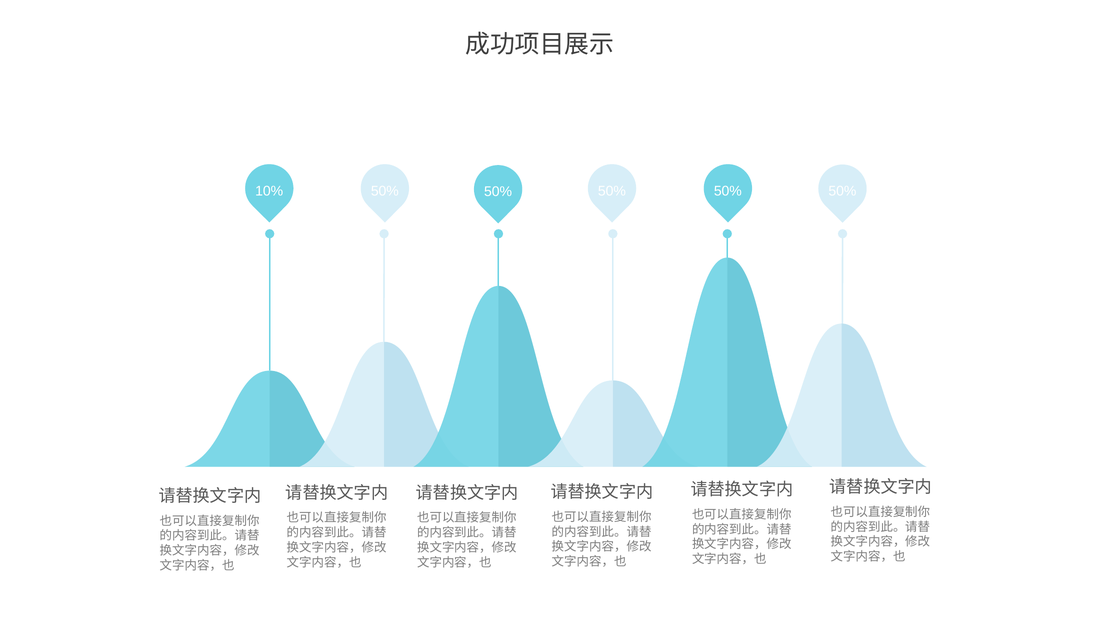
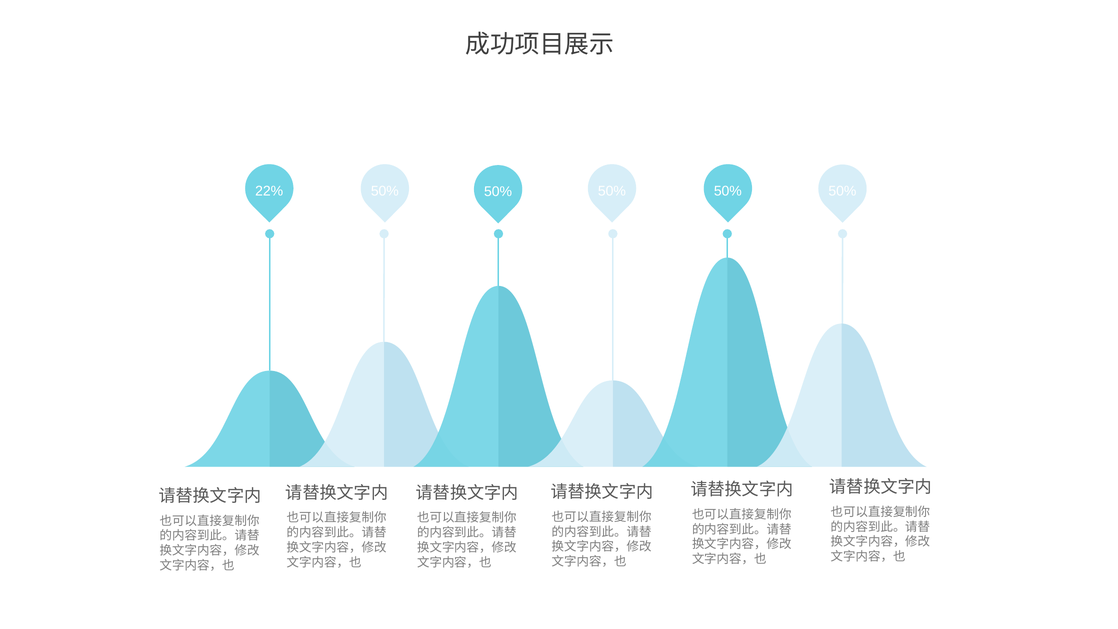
10%: 10% -> 22% (269, 191)
